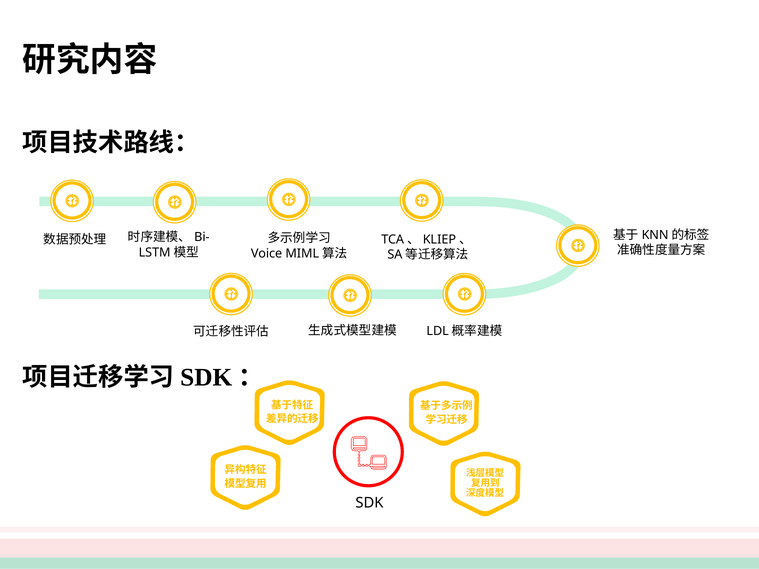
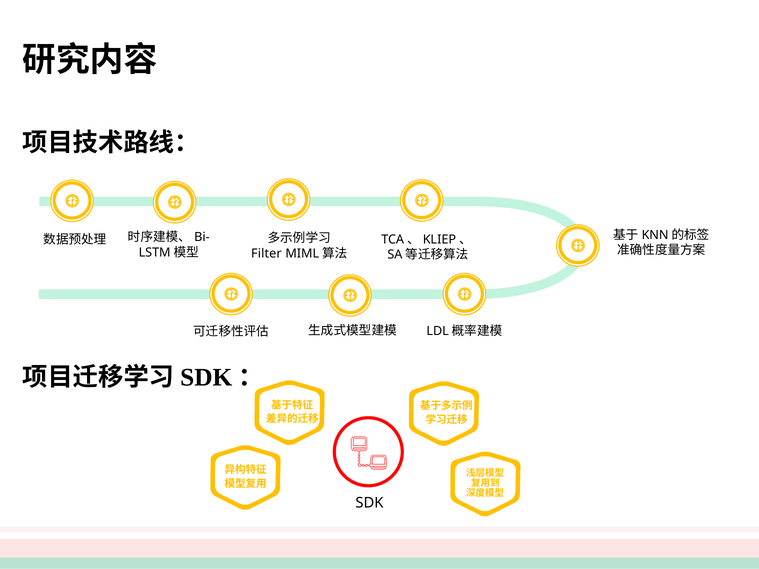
Voice: Voice -> Filter (266, 254)
